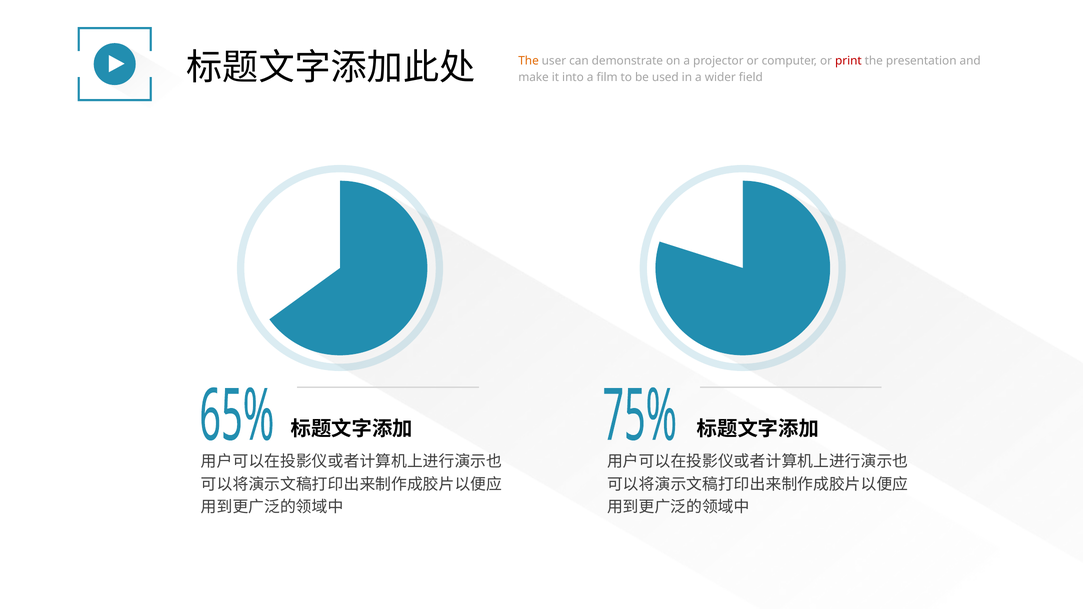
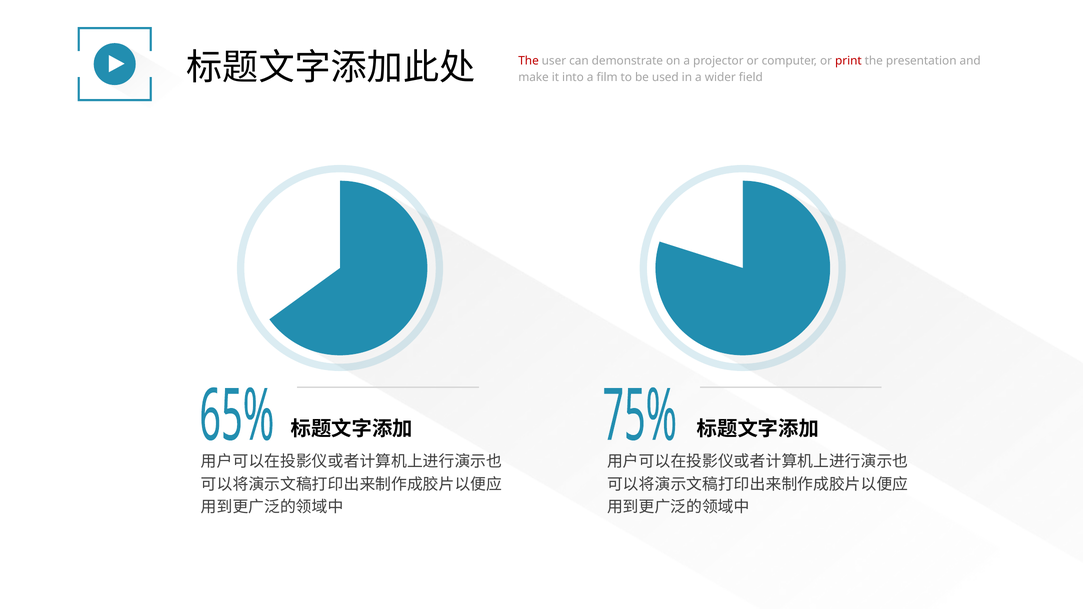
The colour: orange -> red (529, 61)
